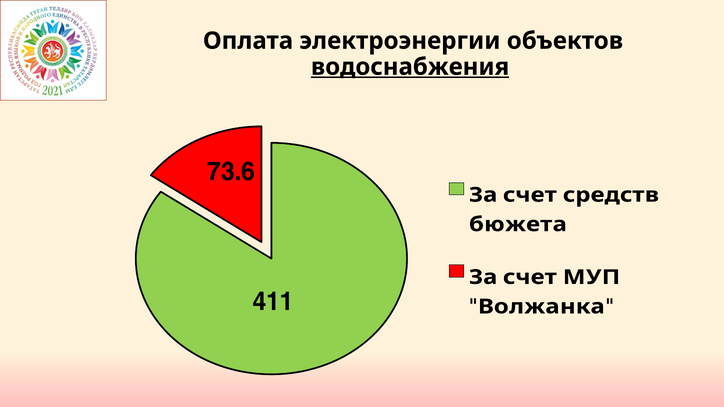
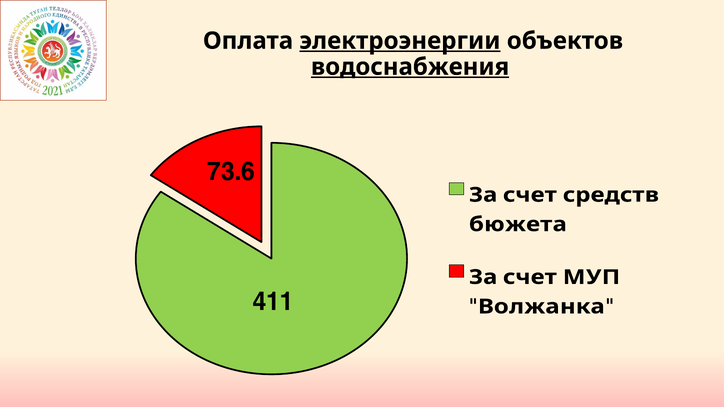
электроэнергии underline: none -> present (400, 41)
